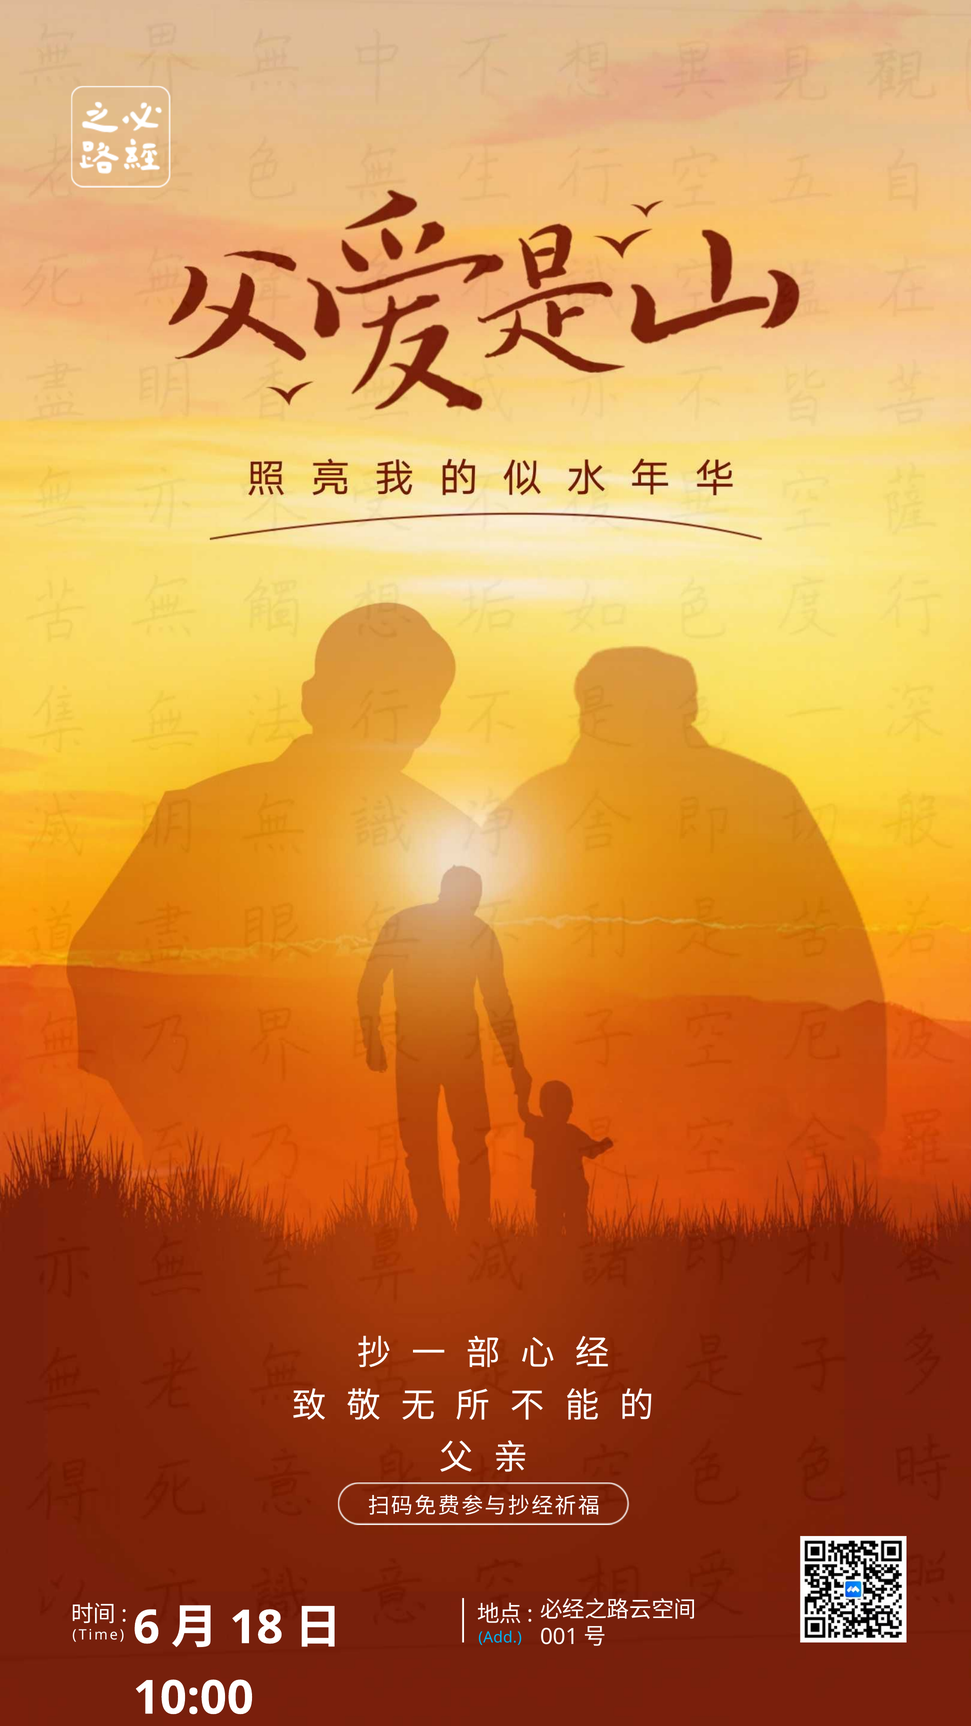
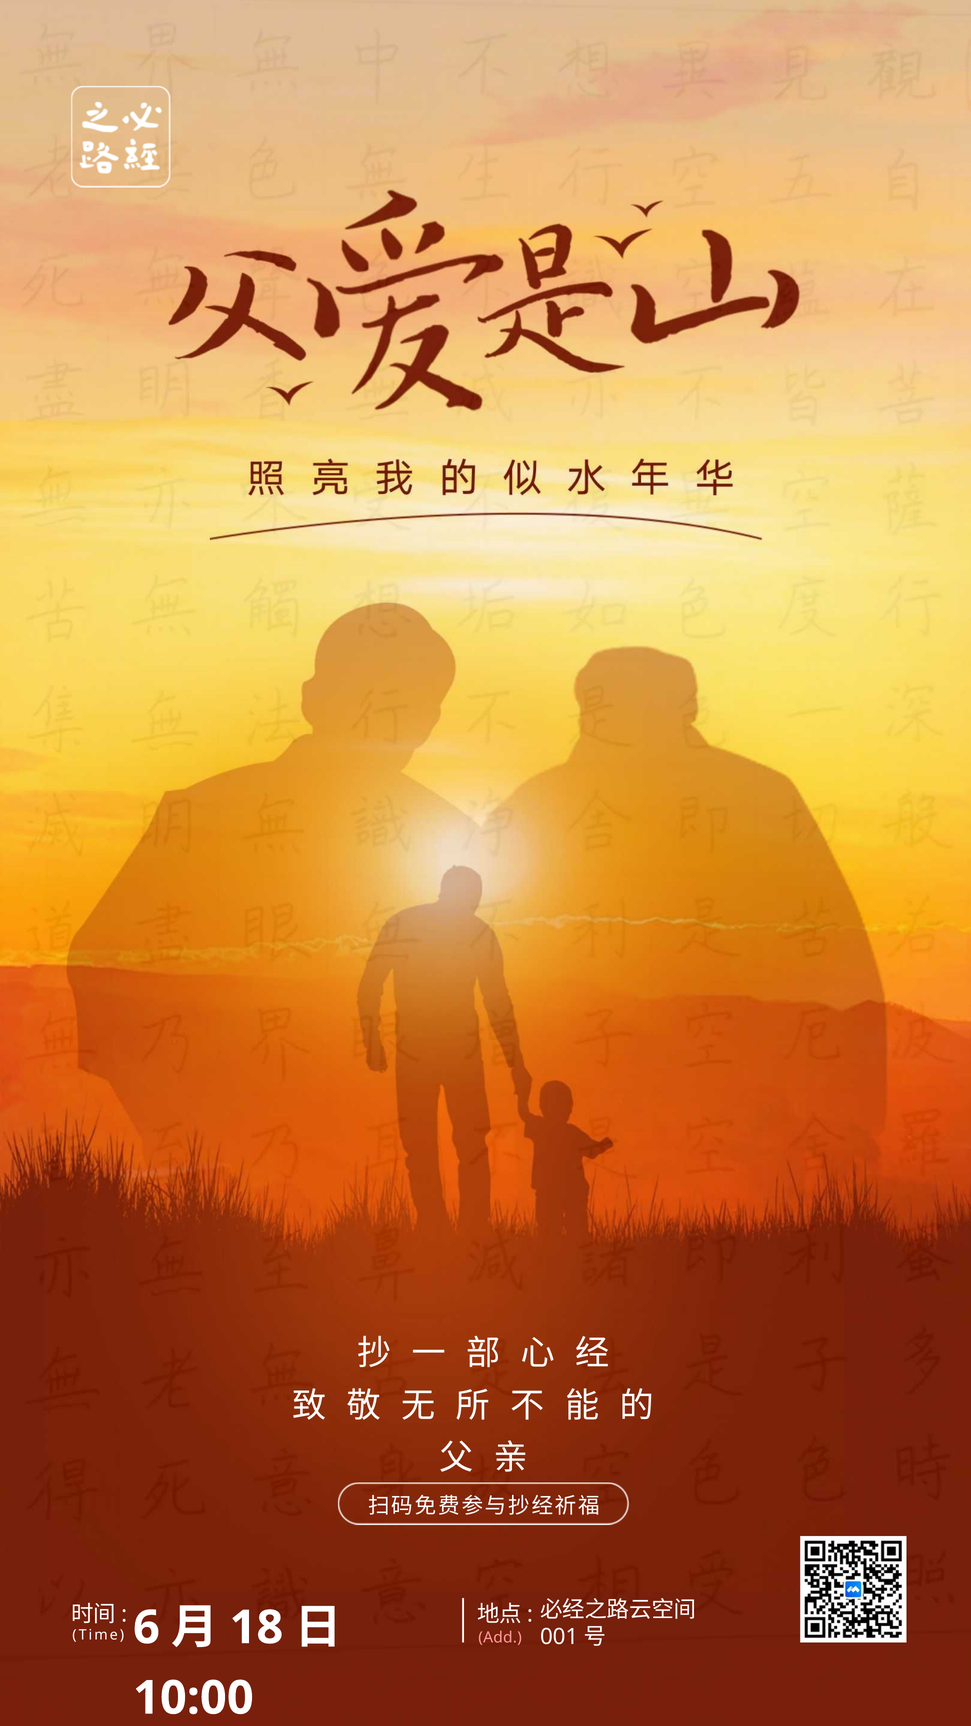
Add colour: light blue -> pink (500, 1638)
